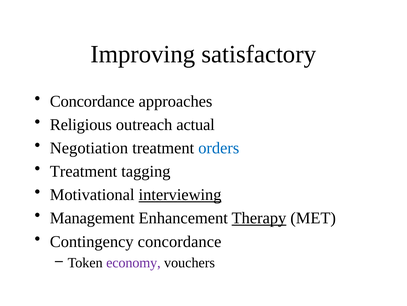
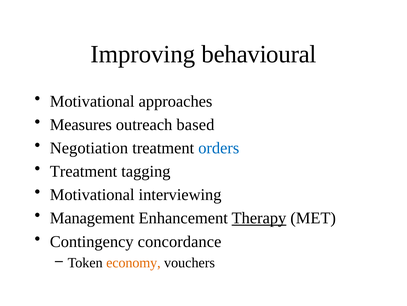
satisfactory: satisfactory -> behavioural (259, 54)
Concordance: Concordance -> Motivational (92, 101)
Religious: Religious -> Measures (81, 124)
actual: actual -> based (195, 124)
interviewing underline: present -> none (180, 194)
economy colour: purple -> orange (133, 262)
